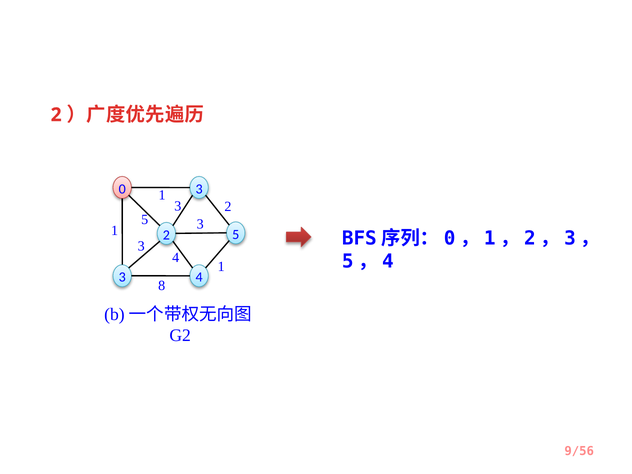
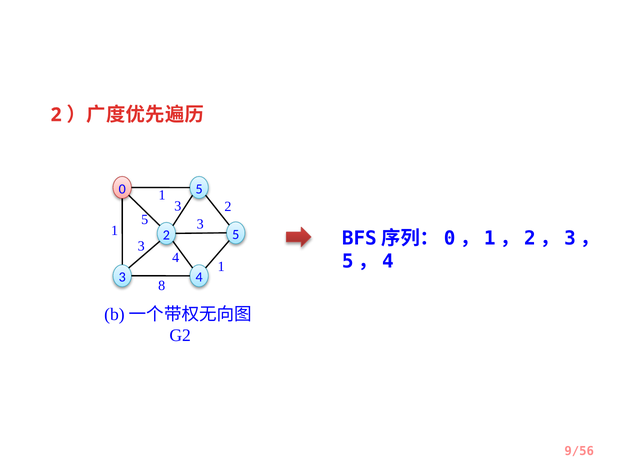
0 3: 3 -> 5 (199, 189)
